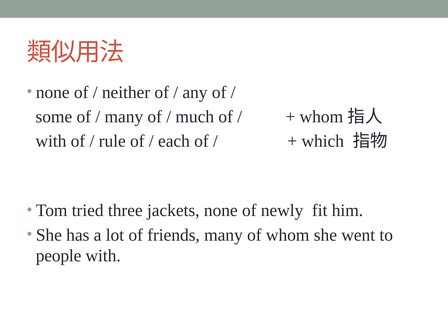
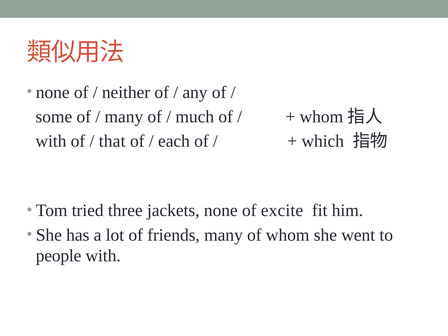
rule: rule -> that (112, 141)
newly: newly -> excite (282, 211)
